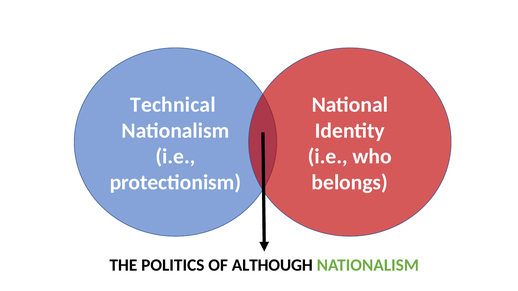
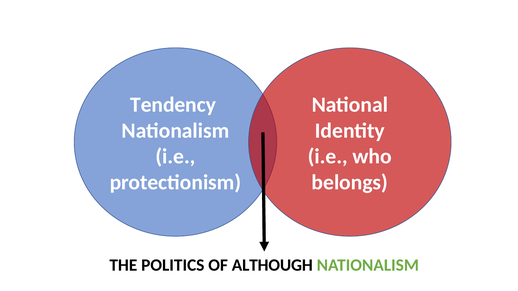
Technical: Technical -> Tendency (173, 105)
